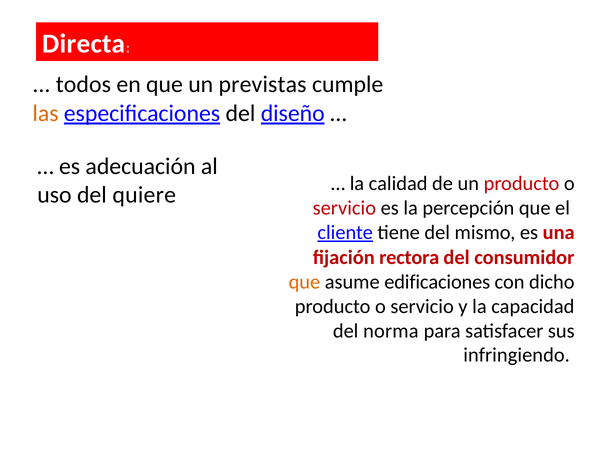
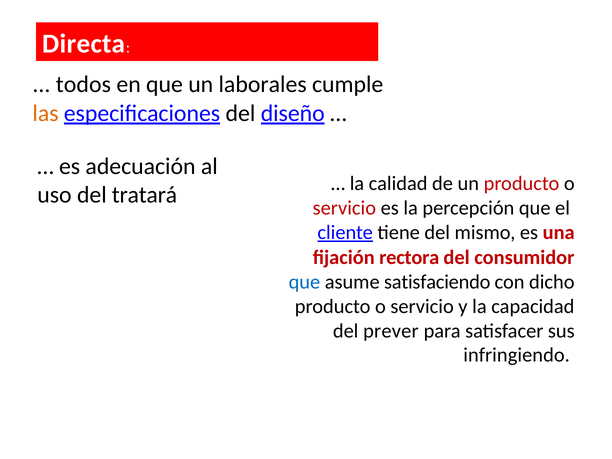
previstas: previstas -> laborales (263, 85)
quiere: quiere -> tratará (144, 195)
que colour: orange -> blue (304, 282)
edificaciones: edificaciones -> satisfaciendo (437, 282)
norma: norma -> prever (391, 331)
